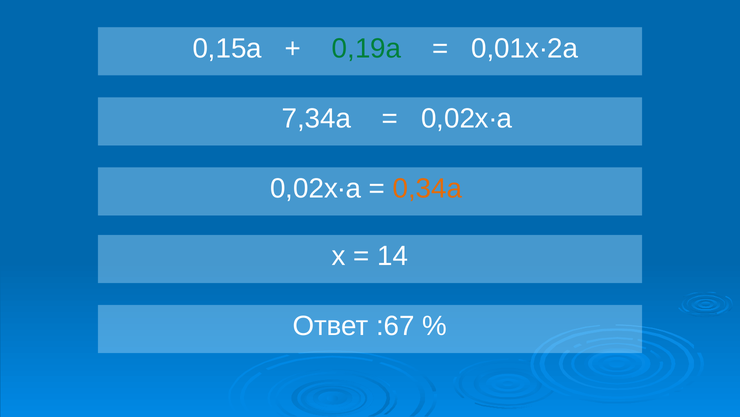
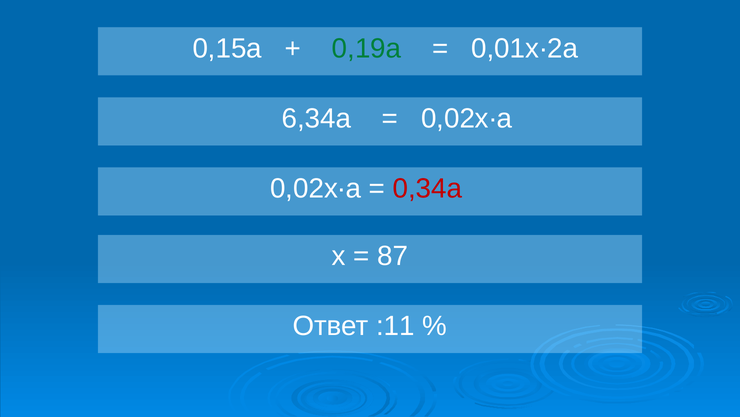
7,34а: 7,34а -> 6,34а (316, 118)
0,34а colour: orange -> red (427, 188)
14: 14 -> 87 (393, 256)
:67: :67 -> :11 (396, 326)
